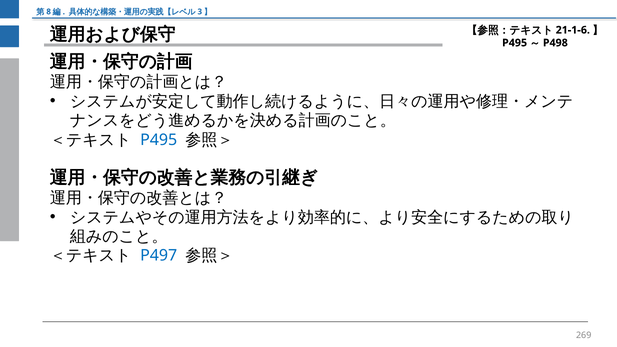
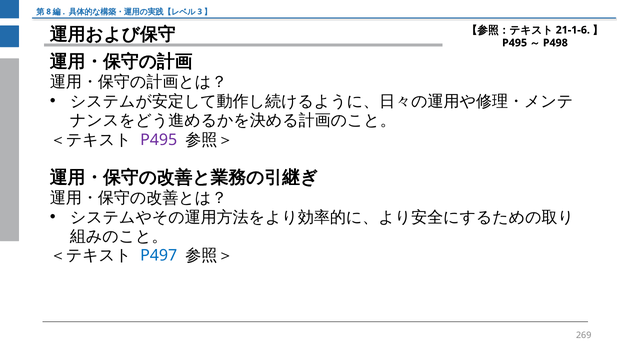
P495 colour: blue -> purple (159, 140)
